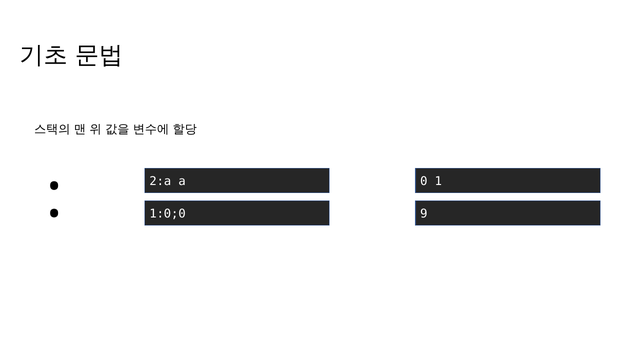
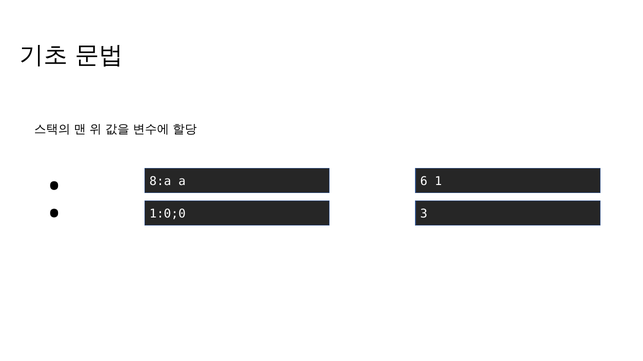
2:a: 2:a -> 8:a (160, 182)
0: 0 -> 6 (424, 182)
9: 9 -> 3 (424, 214)
